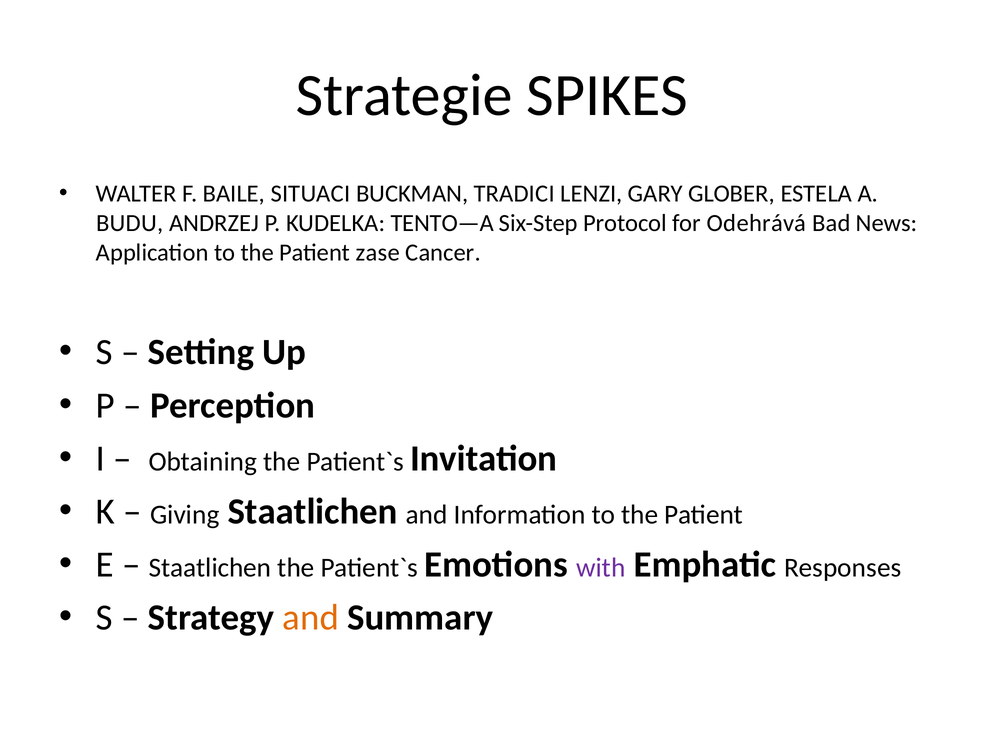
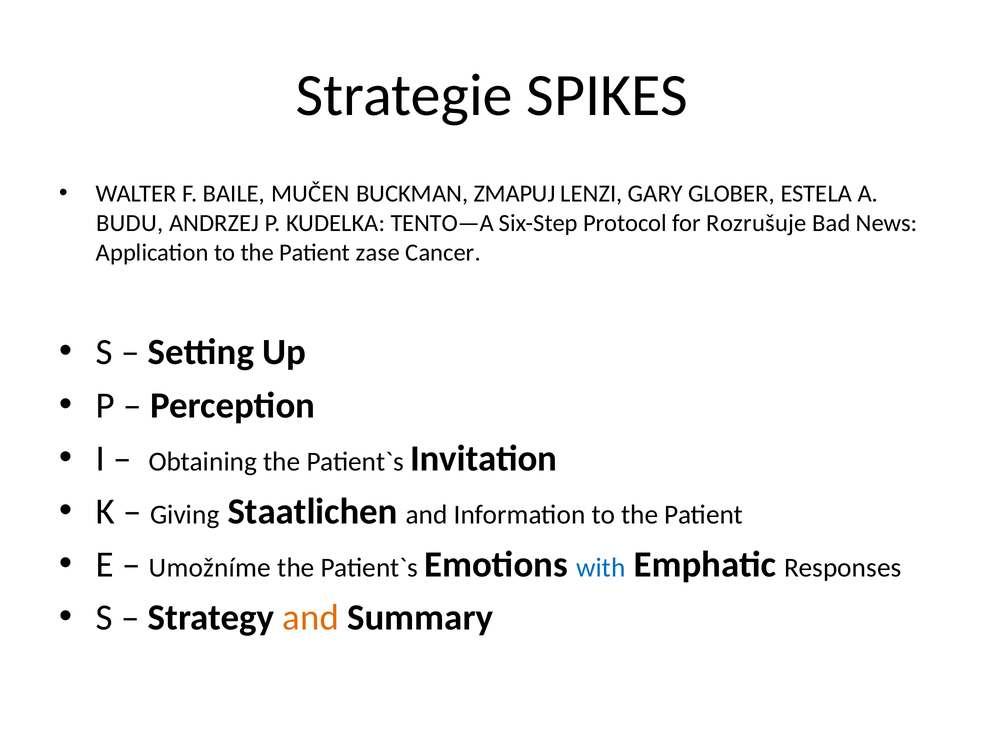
SITUACI: SITUACI -> MUČEN (310, 194)
TRADICI: TRADICI -> ZMAPUJ (514, 194)
Odehrává: Odehrává -> Rozrušuje (757, 223)
Staatlichen: Staatlichen -> Umožníme (210, 568)
with colour: purple -> blue (601, 568)
